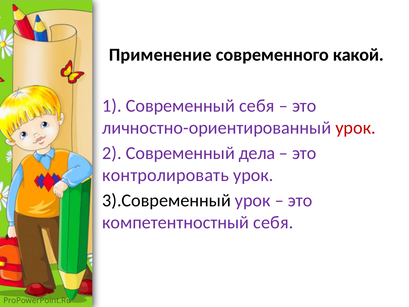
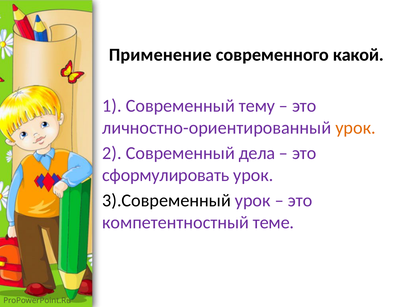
Современный себя: себя -> тему (257, 106)
урок colour: red -> orange (356, 128)
контролировать: контролировать -> сформулировать (166, 175)
компетентностный себя: себя -> теме (274, 222)
